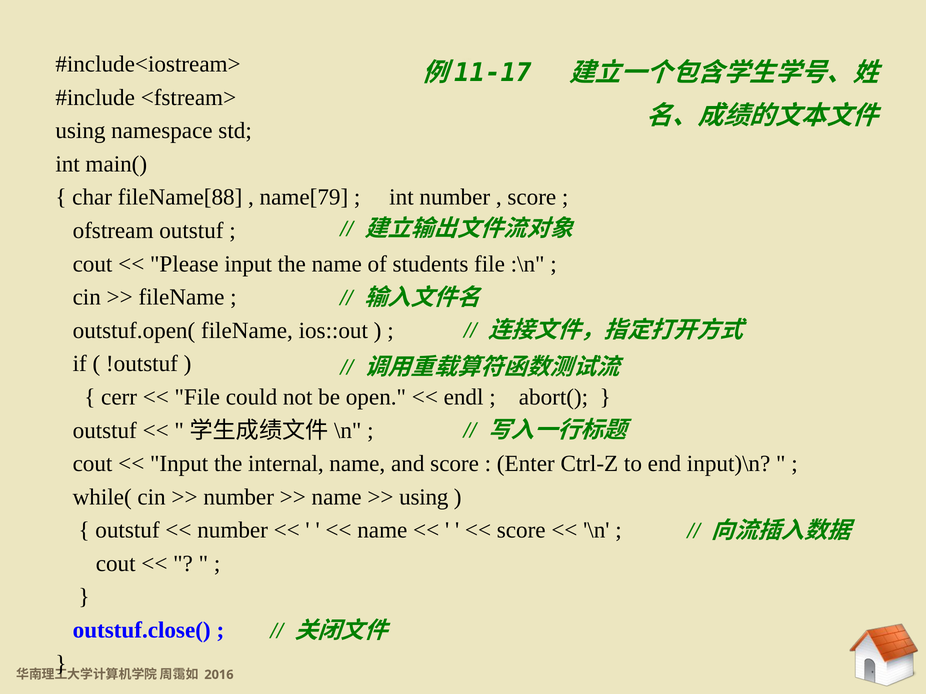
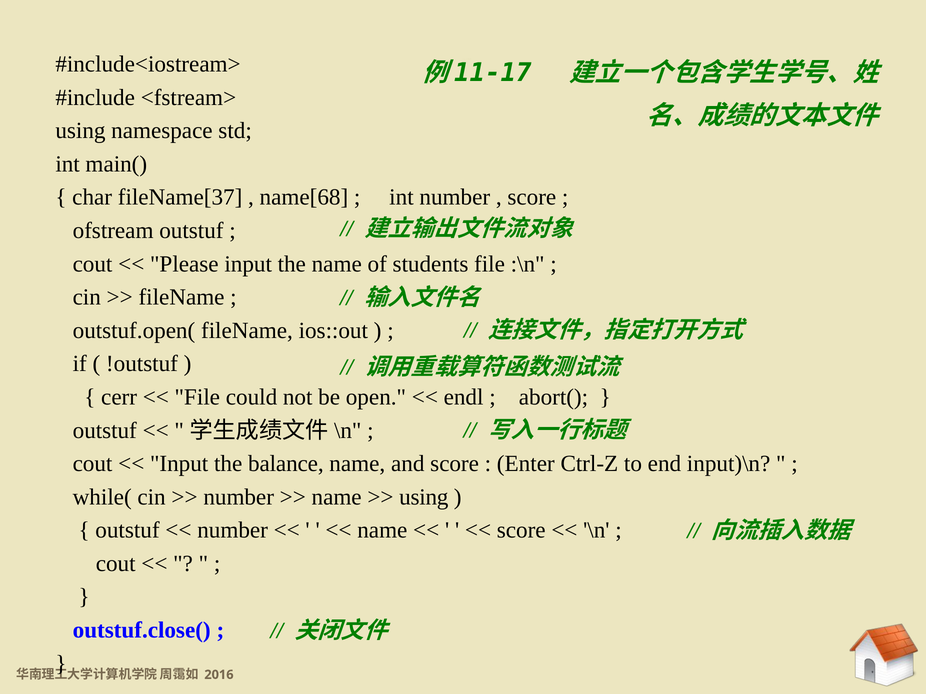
fileName[88: fileName[88 -> fileName[37 (180, 197)
name[79: name[79 -> name[68 (304, 197)
internal: internal -> balance (286, 464)
